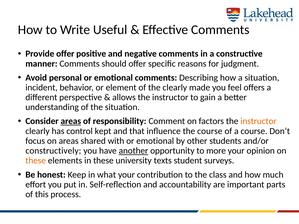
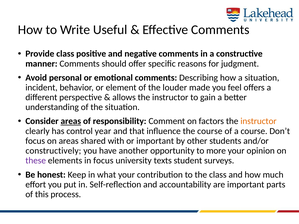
Provide offer: offer -> class (65, 54)
the clearly: clearly -> louder (175, 88)
kept: kept -> year (103, 131)
with or emotional: emotional -> important (155, 141)
another underline: present -> none (133, 151)
these colour: orange -> purple (36, 161)
in these: these -> focus (103, 161)
